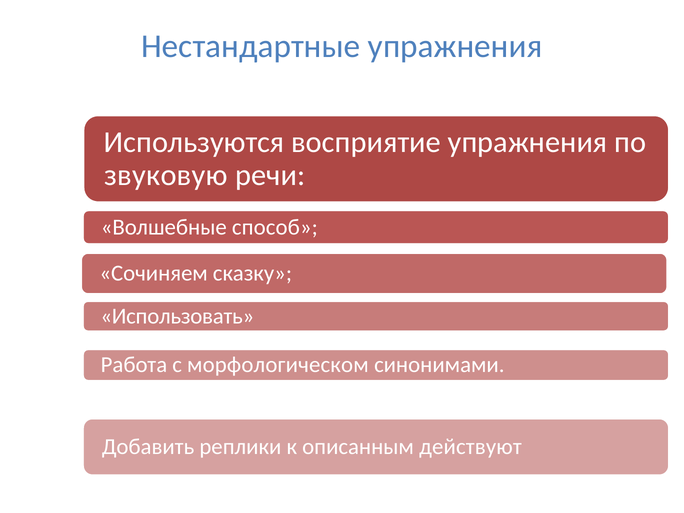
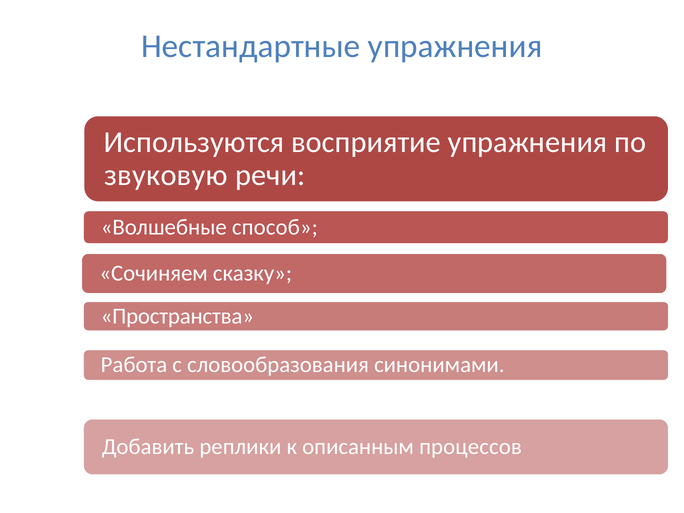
Использовать: Использовать -> Пространства (177, 316)
морфологическом: морфологическом -> словообразования (278, 365)
действуют: действуют -> процессов (470, 447)
